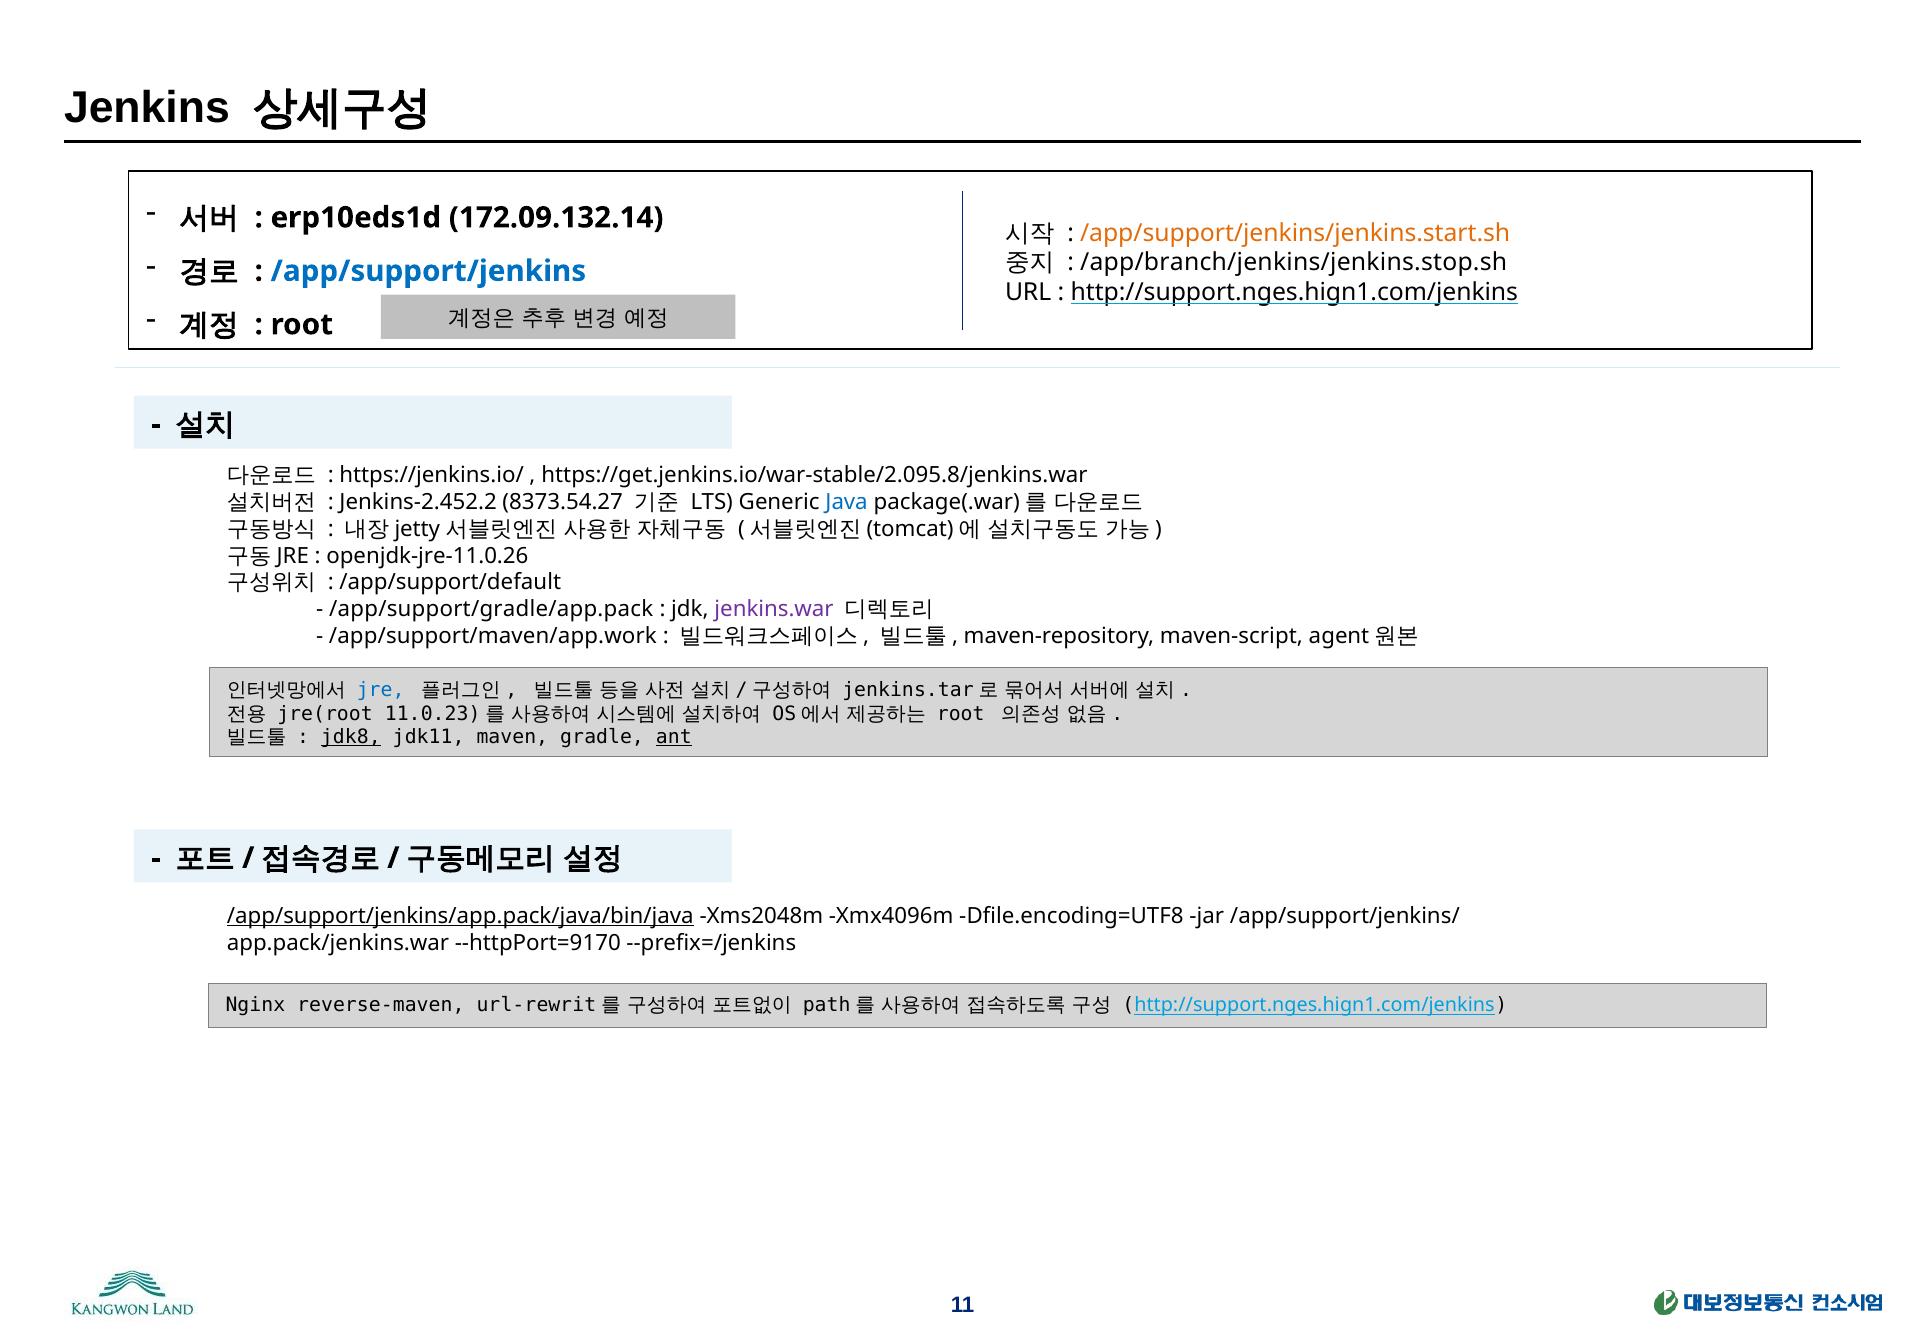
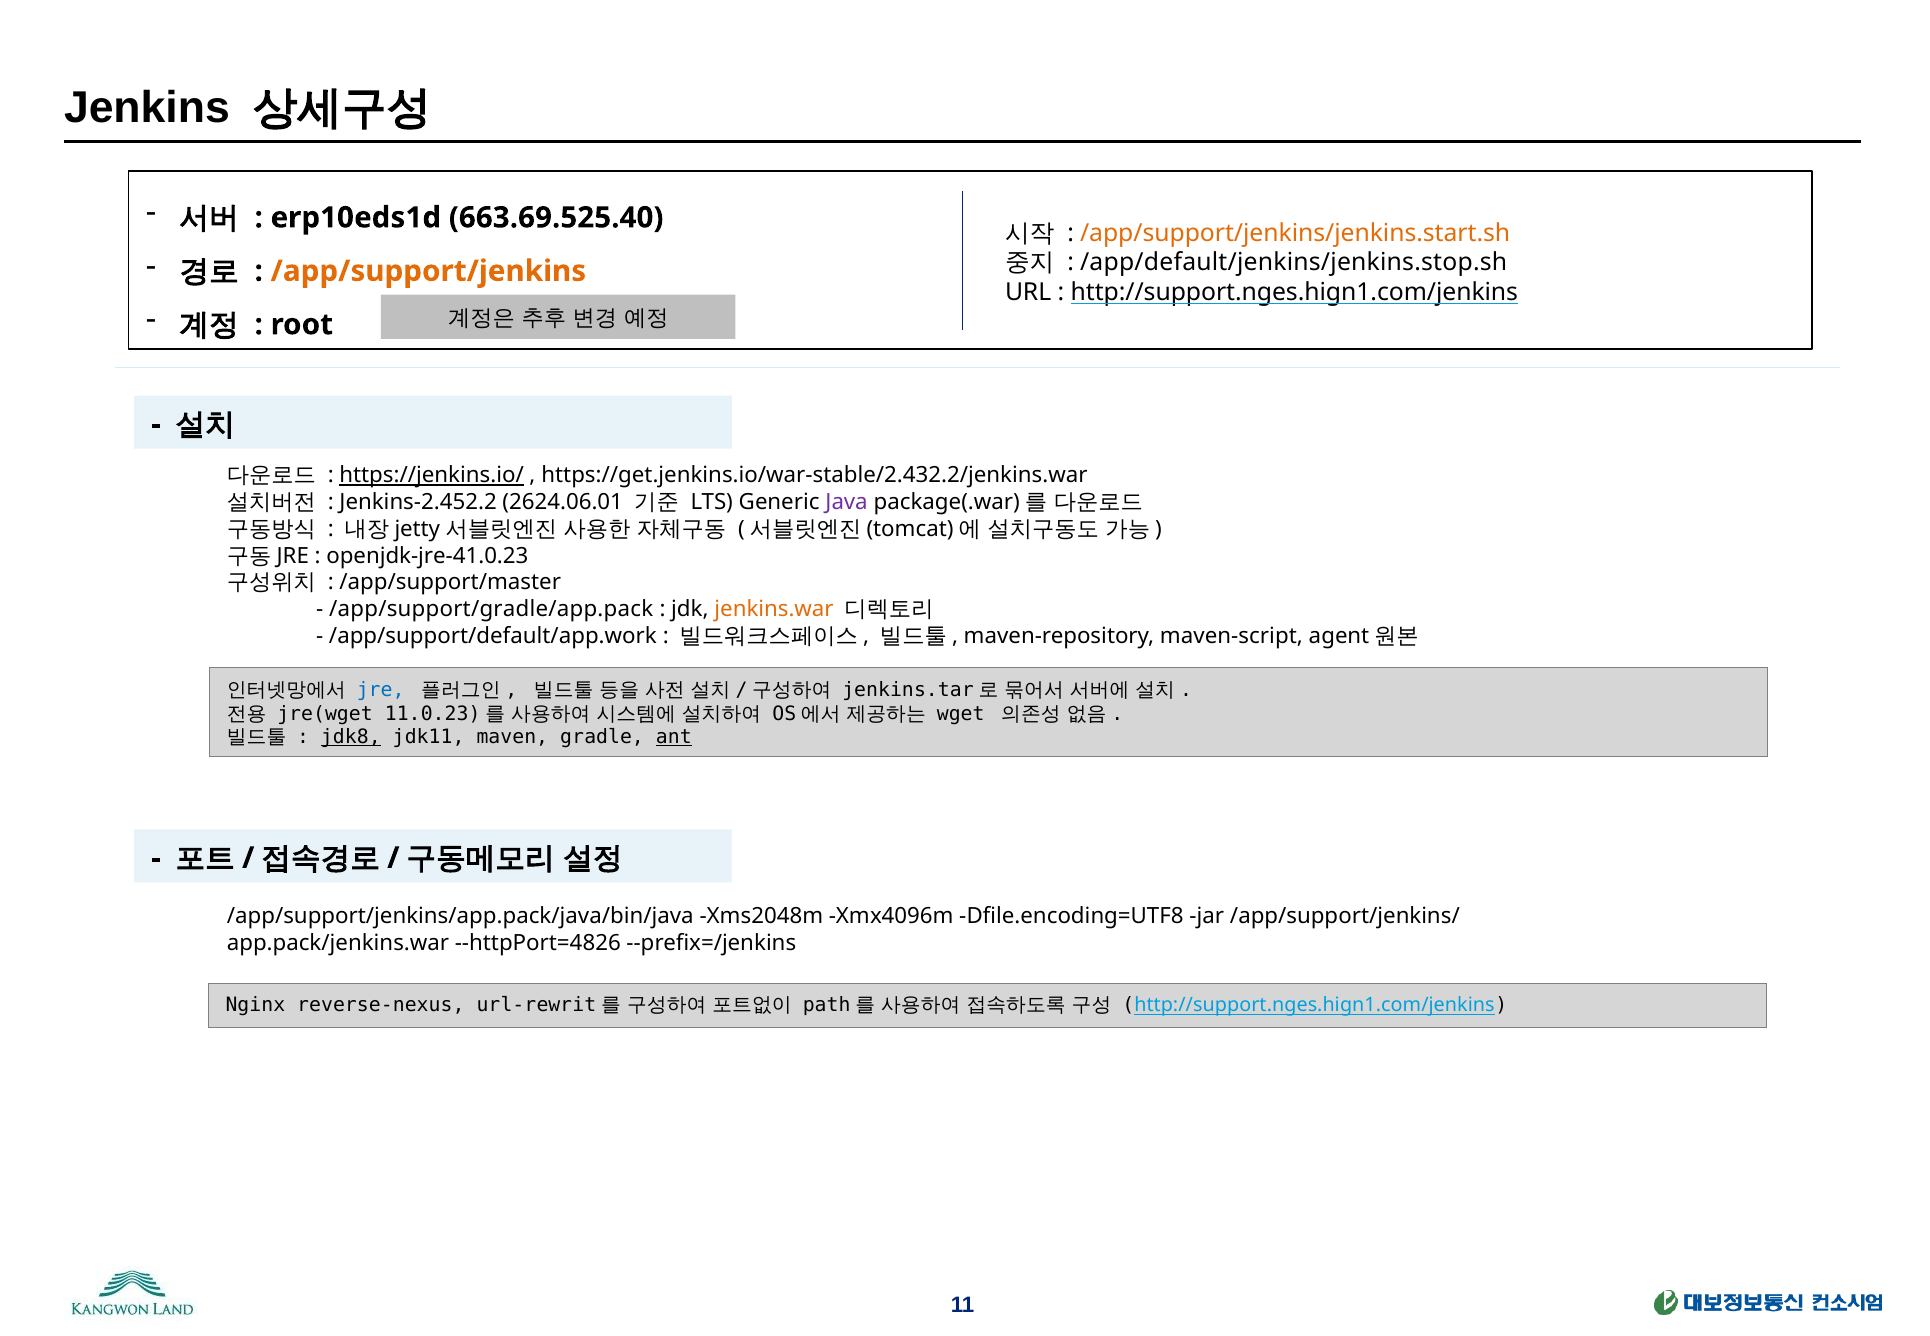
172.09.132.14: 172.09.132.14 -> 663.69.525.40 (556, 218)
/app/branch/jenkins/jenkins.stop.sh: /app/branch/jenkins/jenkins.stop.sh -> /app/default/jenkins/jenkins.stop.sh (1294, 263)
/app/support/jenkins colour: blue -> orange (428, 271)
https://jenkins.io/ underline: none -> present (432, 475)
https://get.jenkins.io/war-stable/2.095.8/jenkins.war: https://get.jenkins.io/war-stable/2.095.8/jenkins.war -> https://get.jenkins.io/war-stable/2.432.2/jenkins.war (814, 475)
8373.54.27: 8373.54.27 -> 2624.06.01 (563, 502)
Java colour: blue -> purple (847, 502)
openjdk-jre-11.0.26: openjdk-jre-11.0.26 -> openjdk-jre-41.0.23 (427, 556)
/app/support/default: /app/support/default -> /app/support/master (450, 583)
jenkins.war colour: purple -> orange (774, 609)
/app/support/maven/app.work: /app/support/maven/app.work -> /app/support/default/app.work (493, 636)
jre(root: jre(root -> jre(wget (325, 714)
root: root -> wget (961, 714)
/app/support/jenkins/app.pack/java/bin/java underline: present -> none (460, 916)
--httpPort=9170: --httpPort=9170 -> --httpPort=4826 (538, 943)
reverse-maven: reverse-maven -> reverse-nexus (381, 1005)
